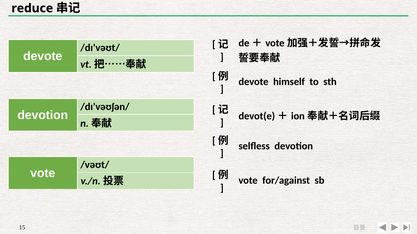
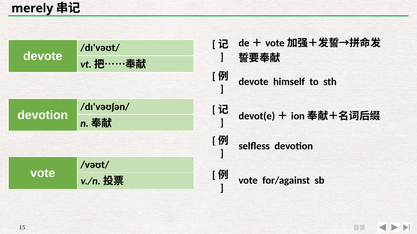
reduce: reduce -> merely (32, 8)
